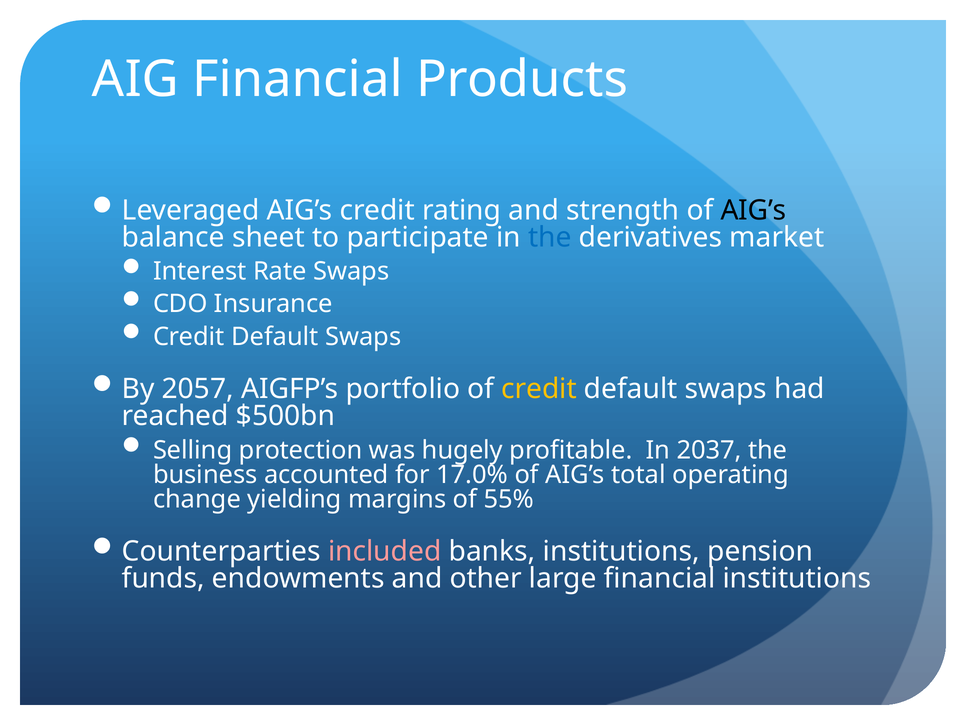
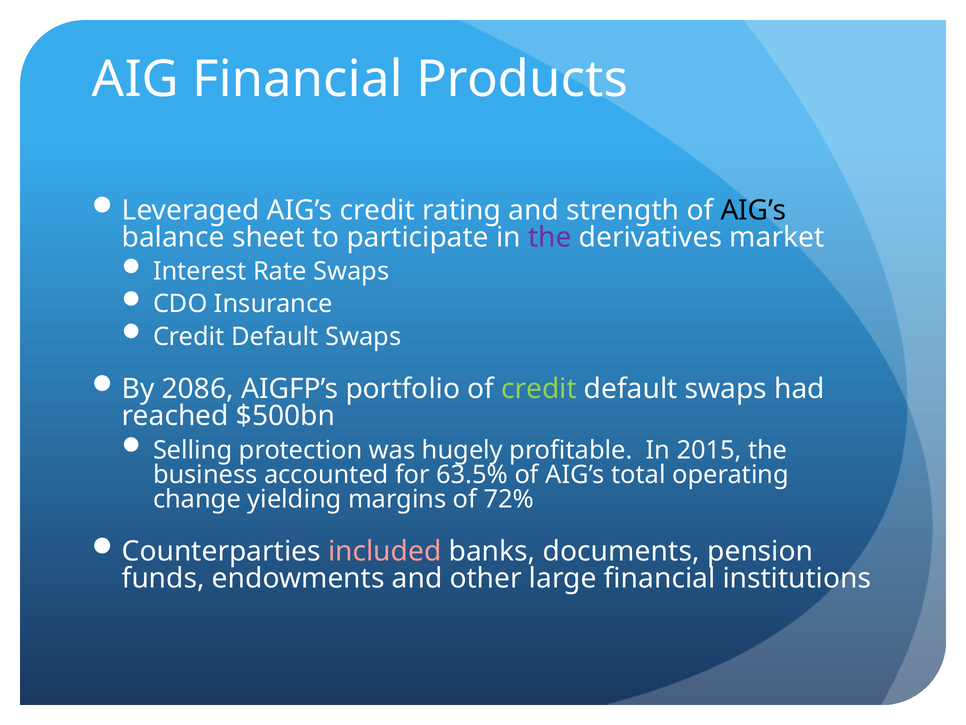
the colour: blue -> purple (550, 237)
2057: 2057 -> 2086 (198, 389)
credit colour: yellow -> light green (539, 389)
2037: 2037 -> 2015 (709, 450)
17.0%: 17.0% -> 63.5% (472, 474)
55%: 55% -> 72% (509, 499)
banks institutions: institutions -> documents (621, 551)
